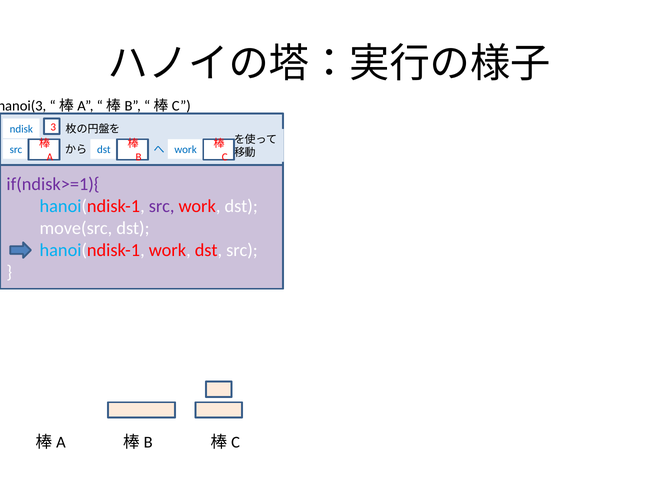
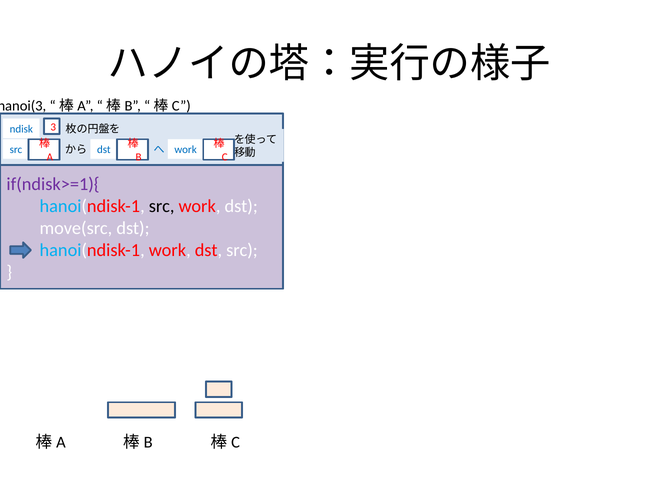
src colour: purple -> black (162, 206)
